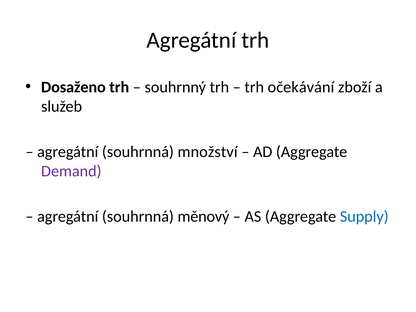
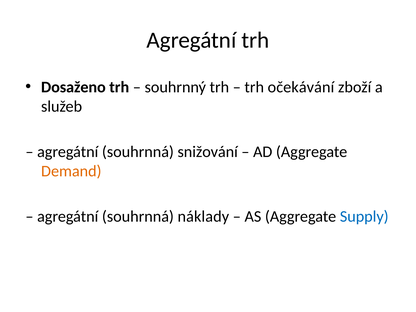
množství: množství -> snižování (208, 152)
Demand colour: purple -> orange (71, 171)
měnový: měnový -> náklady (203, 217)
